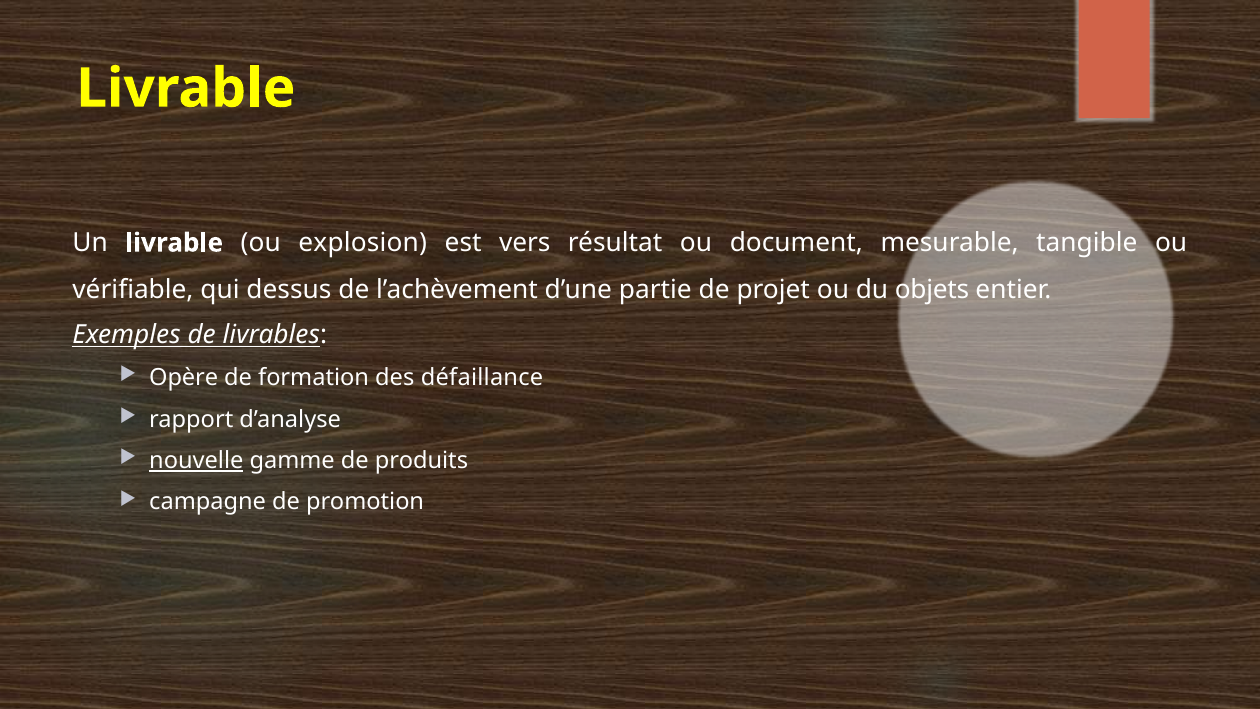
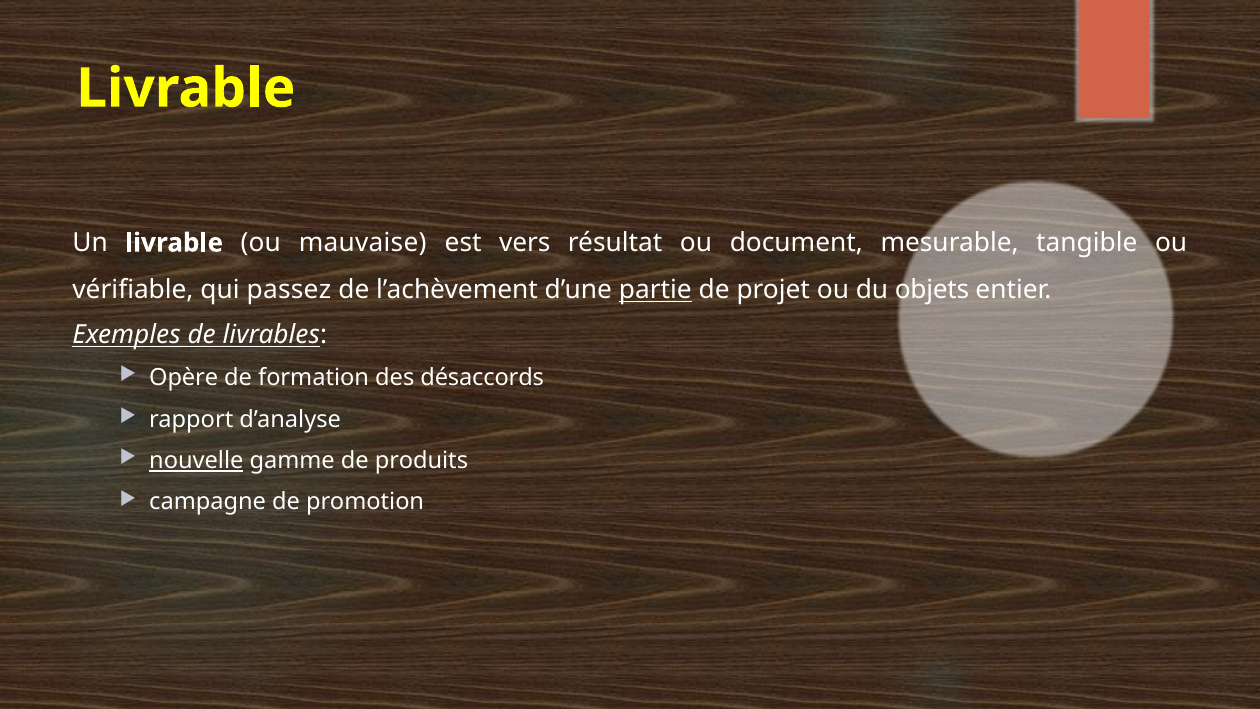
explosion: explosion -> mauvaise (363, 243)
dessus: dessus -> passez (289, 290)
partie underline: none -> present (655, 290)
défaillance: défaillance -> désaccords (482, 378)
